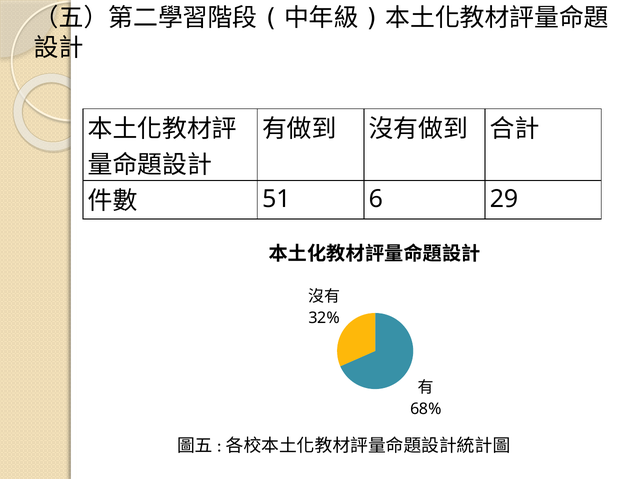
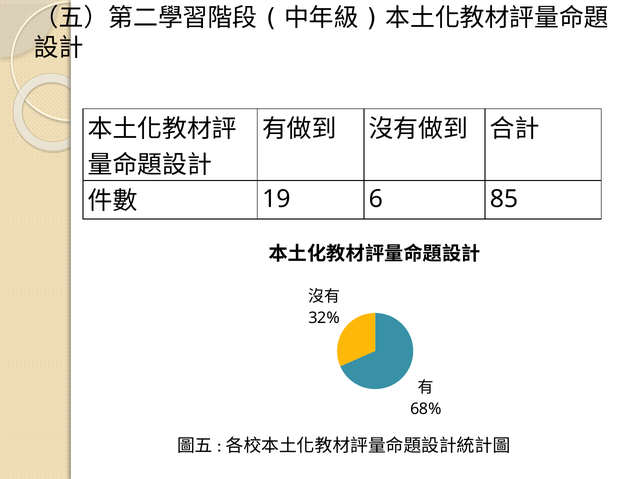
51: 51 -> 19 (276, 199)
29: 29 -> 85 (504, 199)
